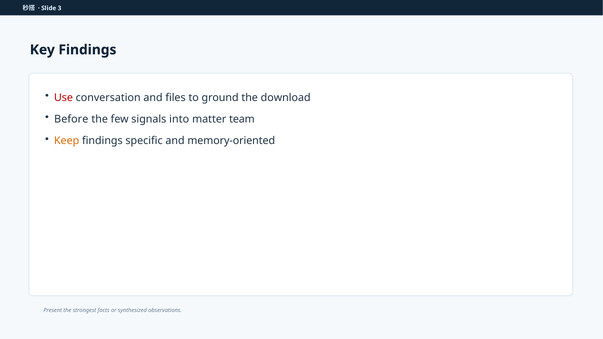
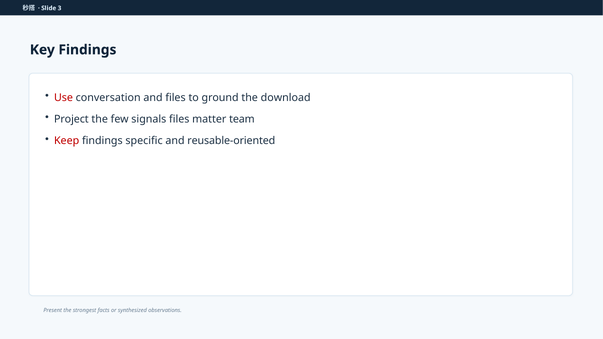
Before: Before -> Project (71, 119)
signals into: into -> files (179, 119)
Keep colour: orange -> red (67, 141)
memory-oriented: memory-oriented -> reusable-oriented (231, 141)
